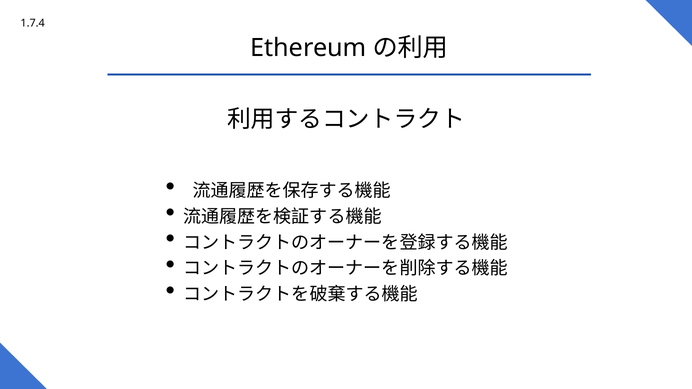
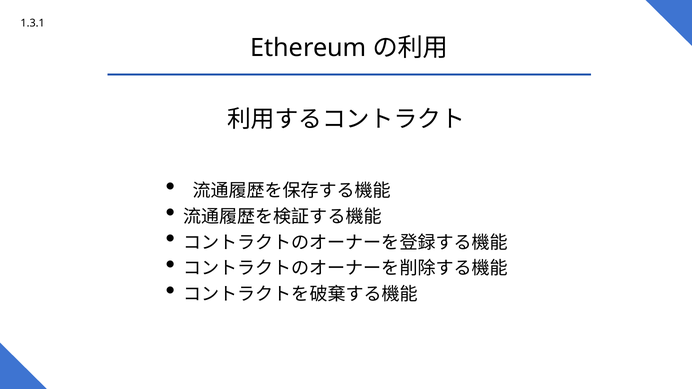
1.7.4: 1.7.4 -> 1.3.1 (33, 23)
